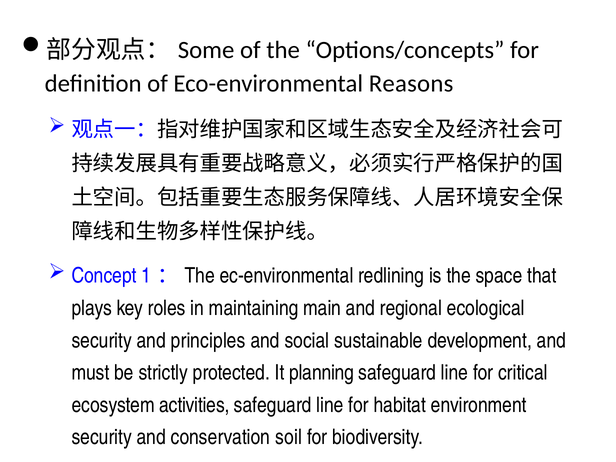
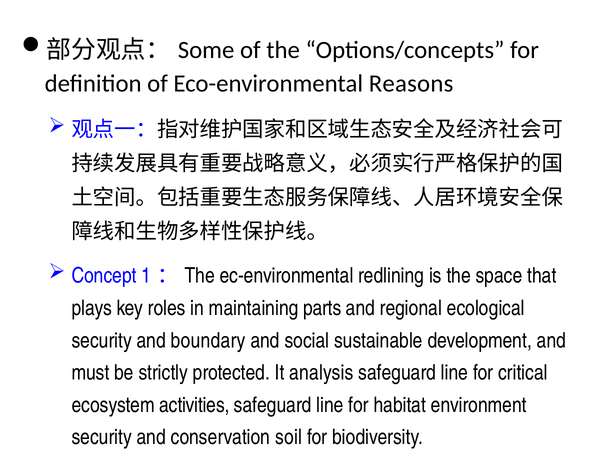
main: main -> parts (322, 308)
principles: principles -> boundary (208, 340)
planning: planning -> analysis (321, 373)
